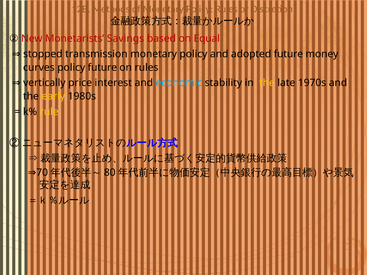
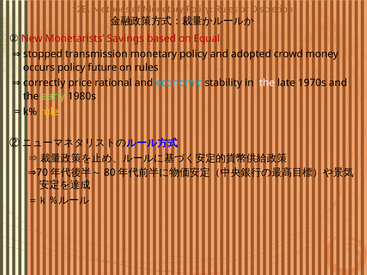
adopted future: future -> crowd (288, 54)
curves: curves -> occurs (39, 67)
vertically: vertically -> correctly (44, 83)
interest: interest -> rational (113, 83)
the colour: yellow -> white (267, 83)
early colour: yellow -> light green (53, 96)
